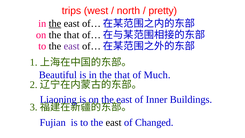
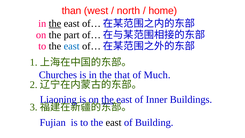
trips: trips -> than (71, 11)
pretty: pretty -> home (163, 11)
on the that: that -> part (72, 35)
east colour: purple -> blue (72, 46)
Beautiful: Beautiful -> Churches (58, 75)
the underline: none -> present (108, 99)
Changed: Changed -> Building (154, 122)
